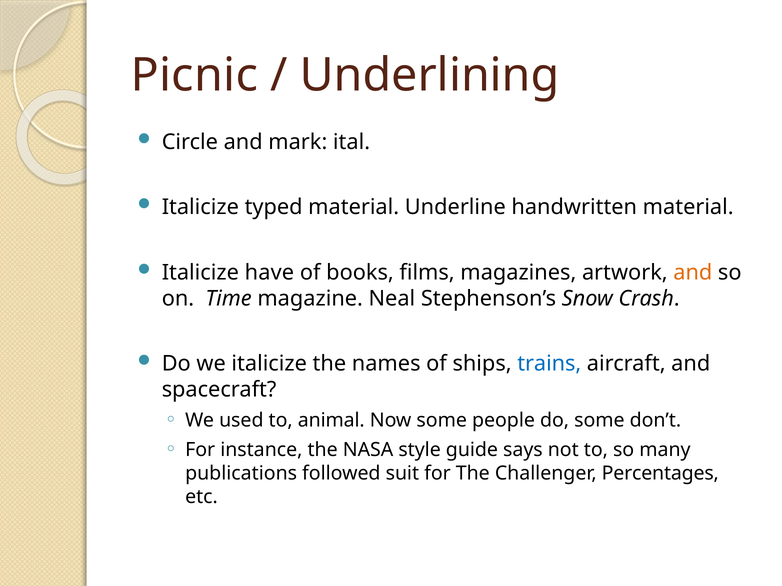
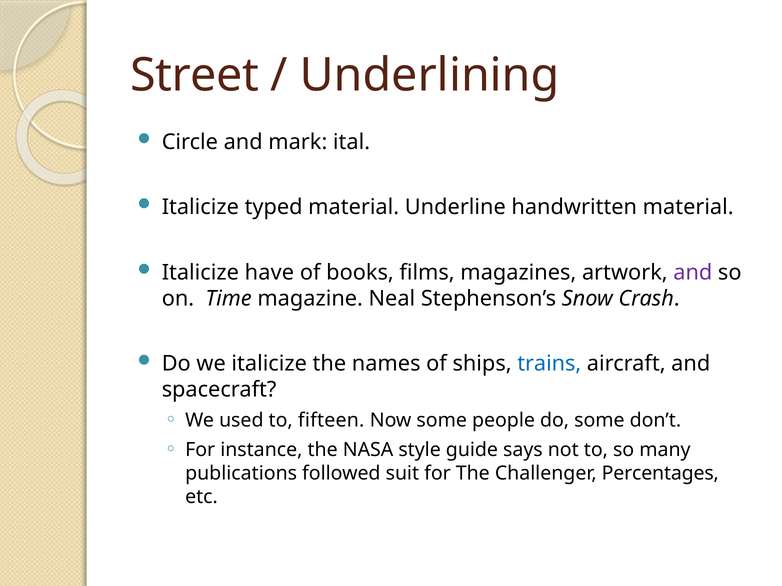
Picnic: Picnic -> Street (195, 76)
and colour: orange -> purple (693, 273)
animal: animal -> fifteen (331, 421)
